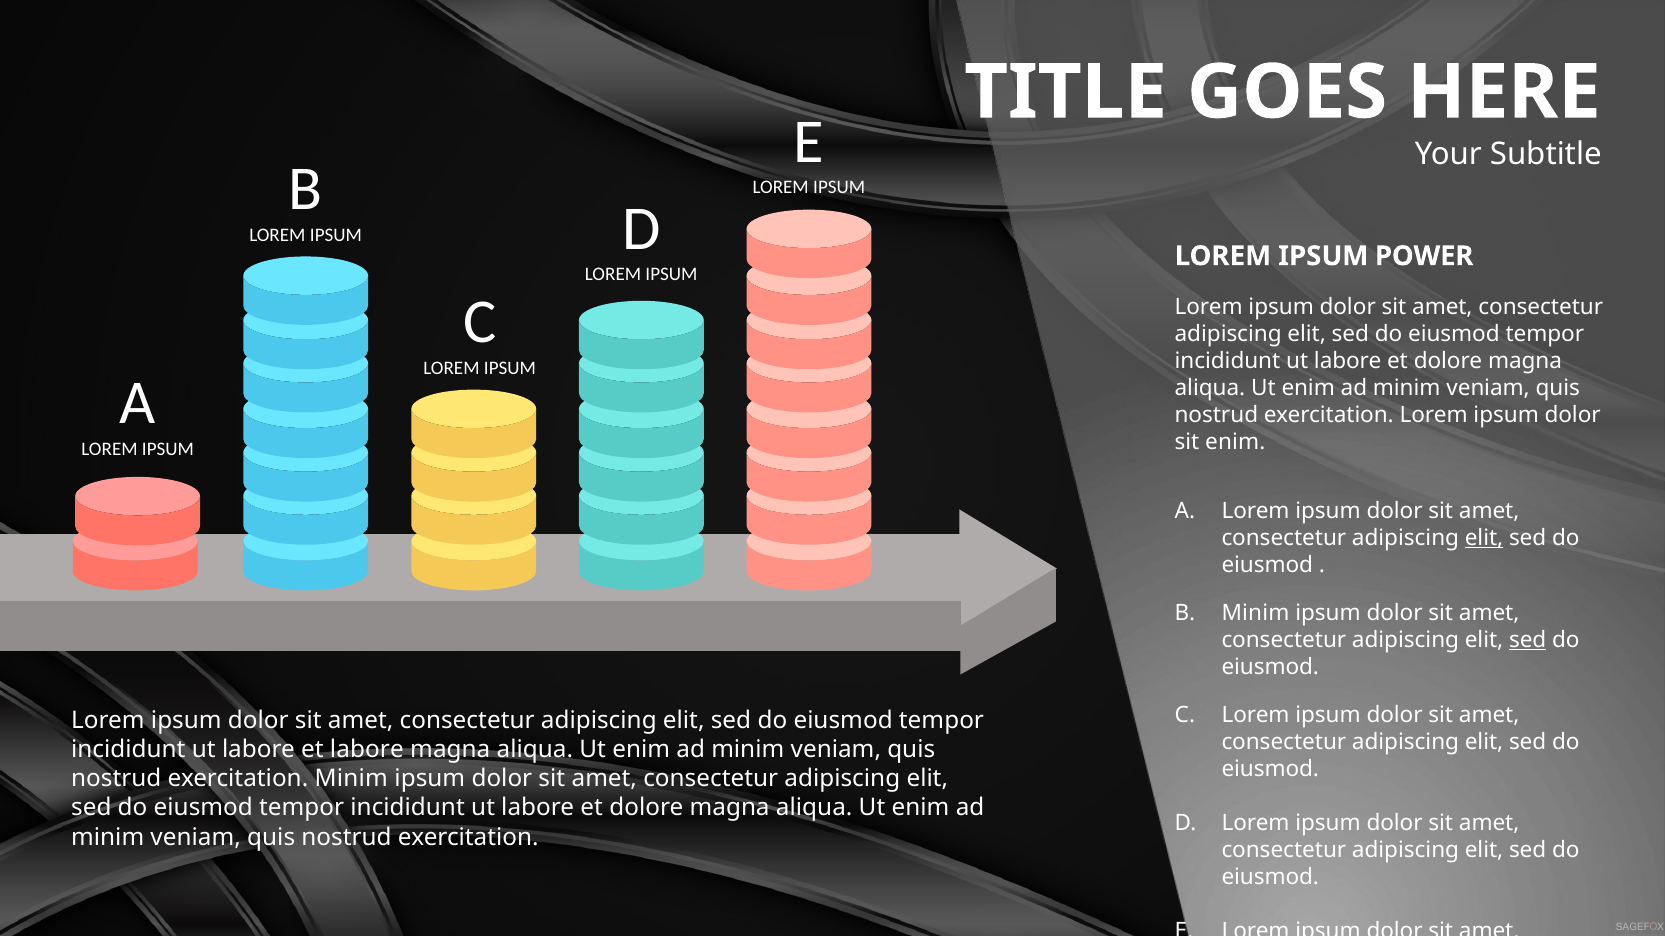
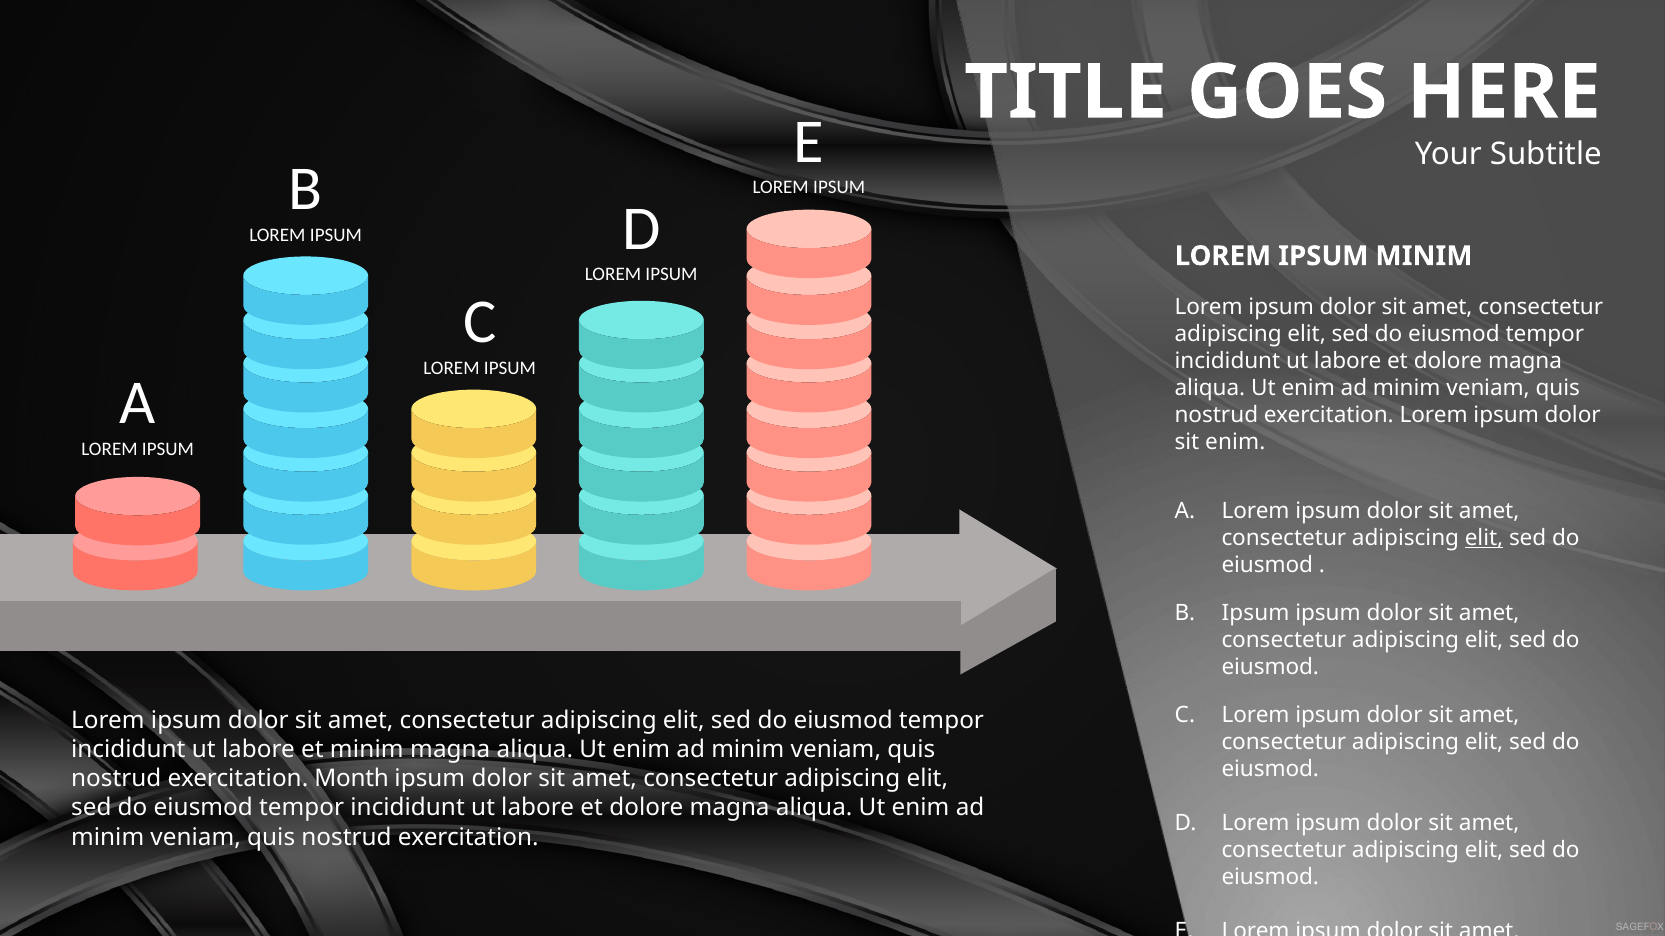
IPSUM POWER: POWER -> MINIM (1424, 256)
B Minim: Minim -> Ipsum (1256, 613)
sed underline: present -> none (1528, 640)
et labore: labore -> minim (367, 750)
exercitation Minim: Minim -> Month (352, 779)
